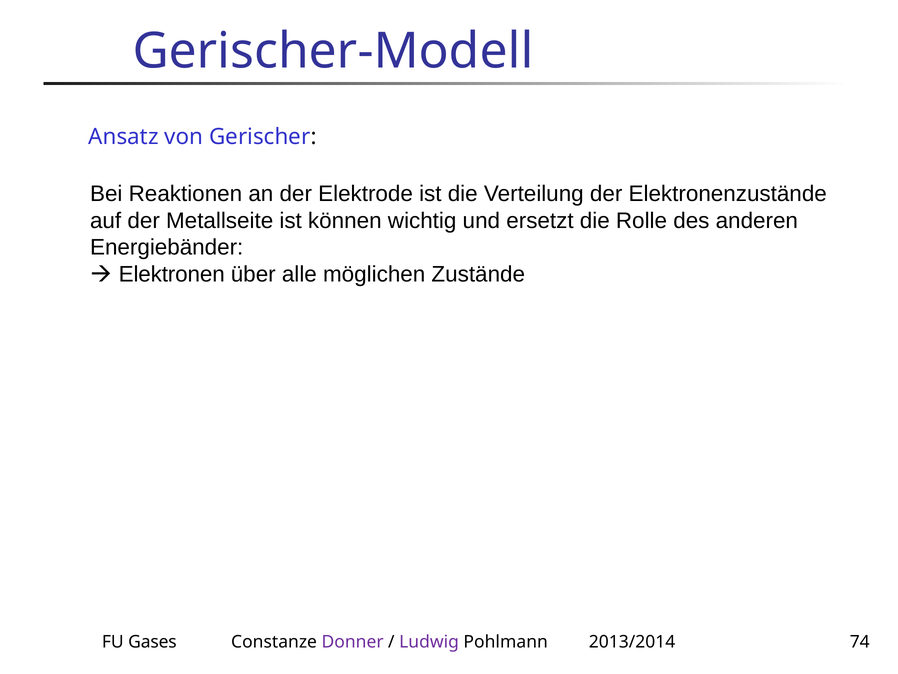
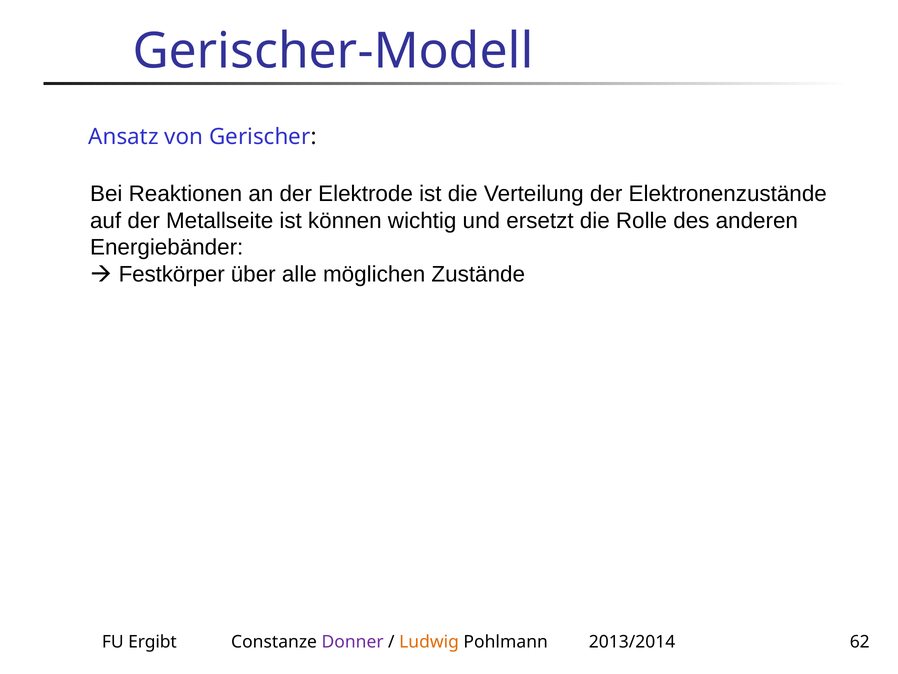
Elektronen: Elektronen -> Festkörper (172, 274)
Gases: Gases -> Ergibt (152, 641)
Ludwig colour: purple -> orange (429, 641)
74: 74 -> 62 (860, 641)
